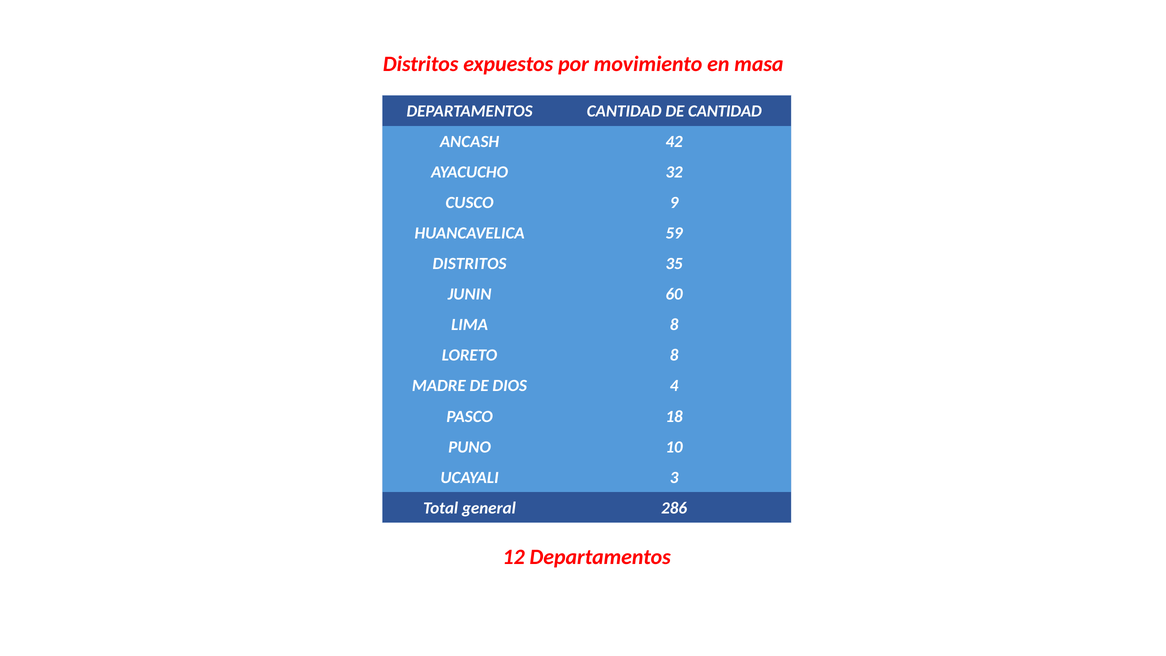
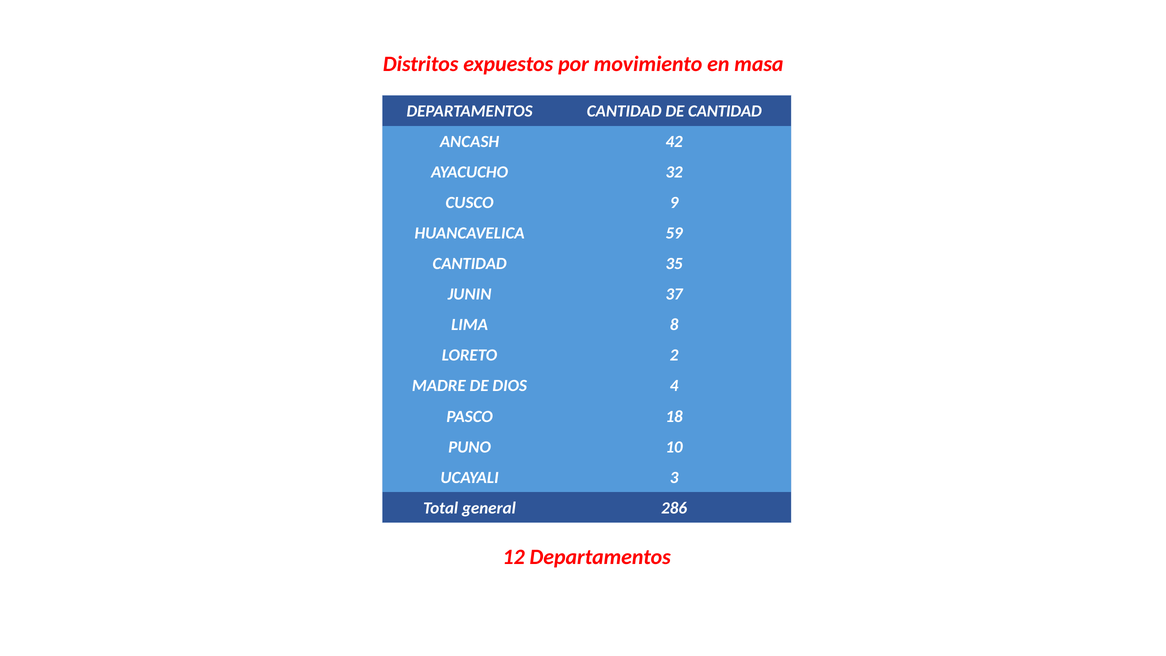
DISTRITOS: DISTRITOS -> CANTIDAD (470, 264)
60: 60 -> 37 (674, 294)
LORETO 8: 8 -> 2 (674, 355)
